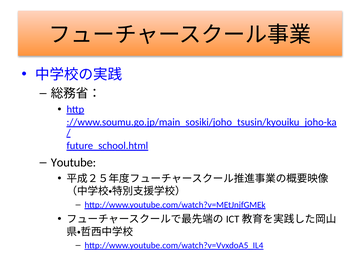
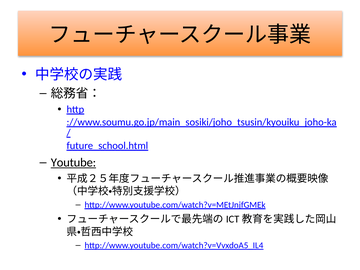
Youtube underline: none -> present (73, 163)
